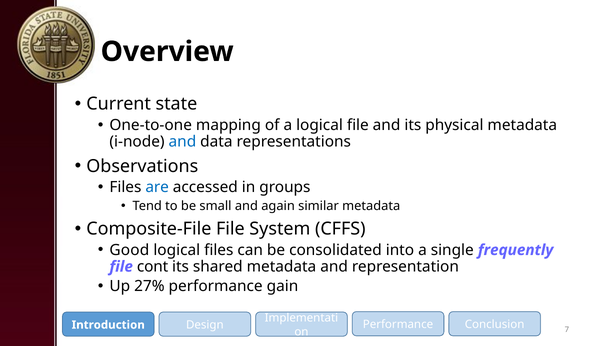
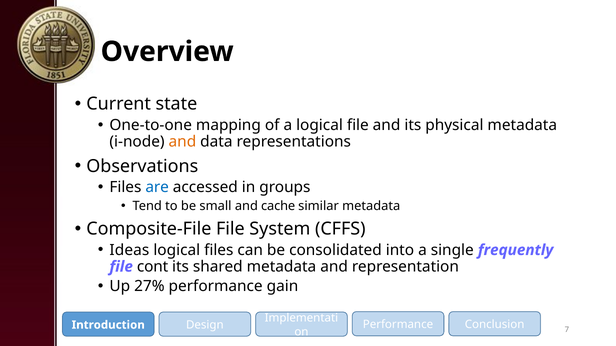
and colour: blue -> orange (182, 142)
again: again -> cache (278, 206)
Good: Good -> Ideas (129, 250)
